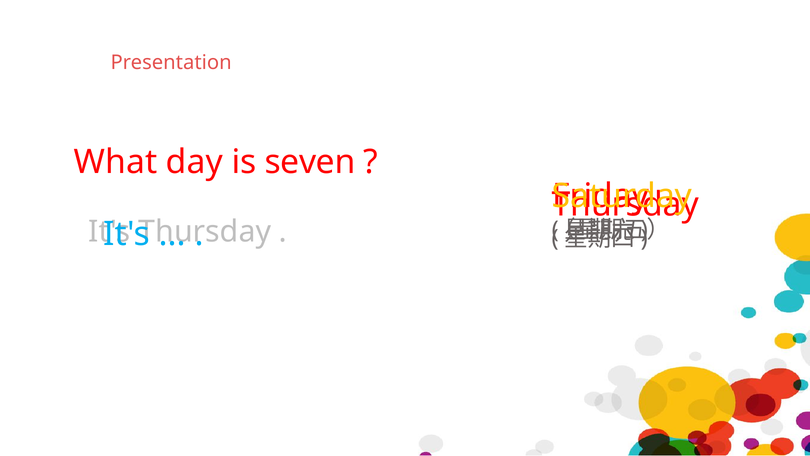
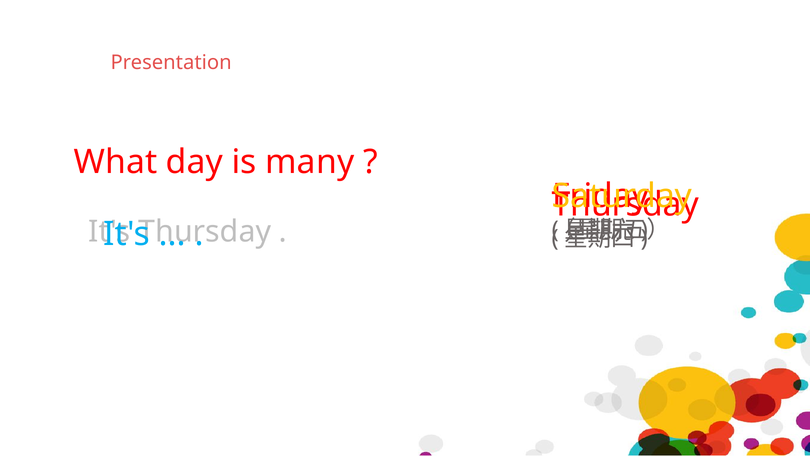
seven: seven -> many (310, 162)
